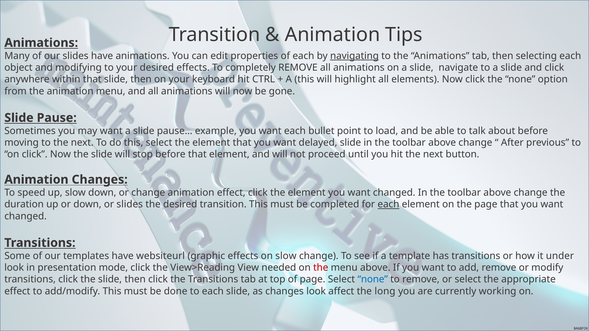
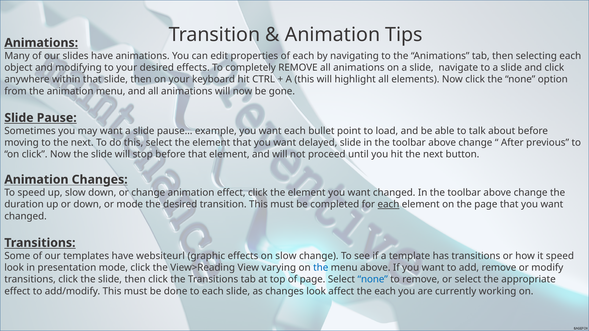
navigating underline: present -> none (354, 56)
or slides: slides -> mode (130, 205)
it under: under -> speed (560, 256)
needed: needed -> varying (279, 268)
the colour: red -> blue (321, 268)
the long: long -> each (385, 291)
